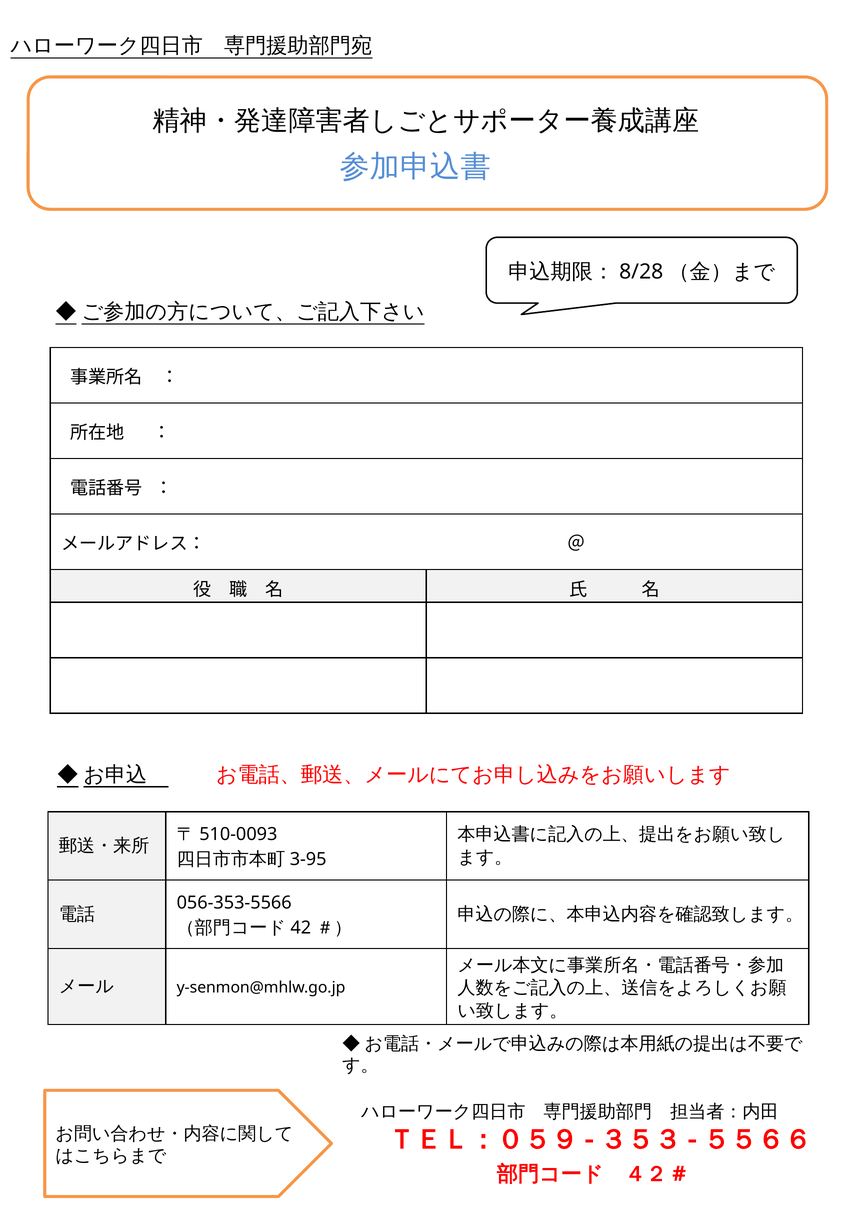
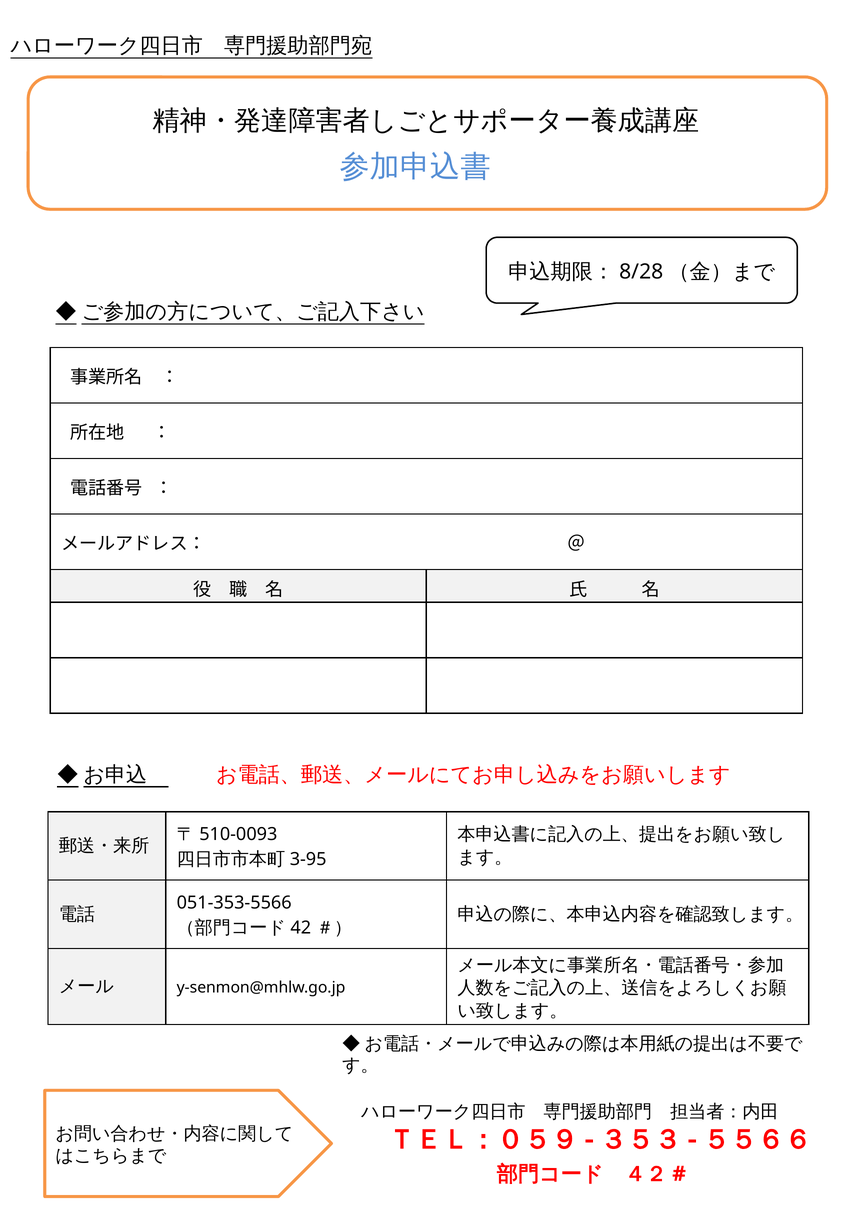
056-353-5566: 056-353-5566 -> 051-353-5566 (234, 903)
